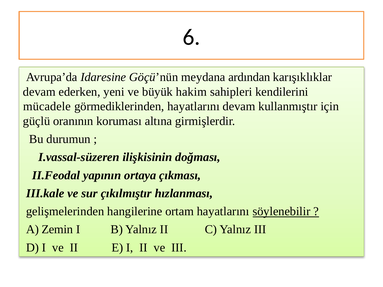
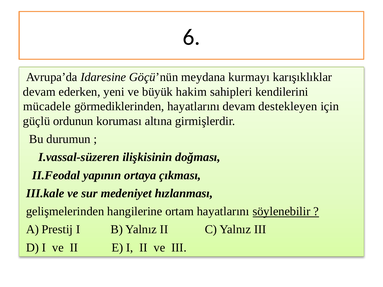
ardından: ardından -> kurmayı (249, 77)
kullanmıştır: kullanmıştır -> destekleyen (288, 106)
oranının: oranının -> ordunun (73, 121)
çıkılmıştır: çıkılmıştır -> medeniyet (126, 193)
Zemin: Zemin -> Prestij (57, 230)
